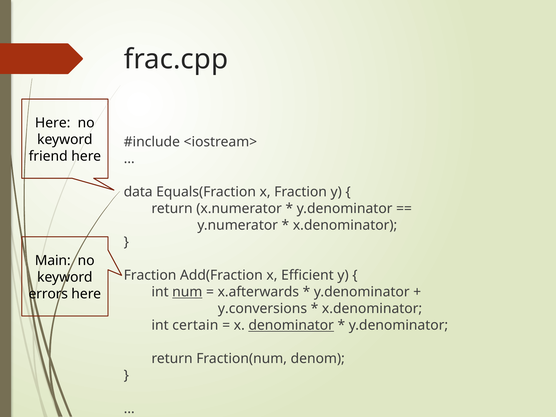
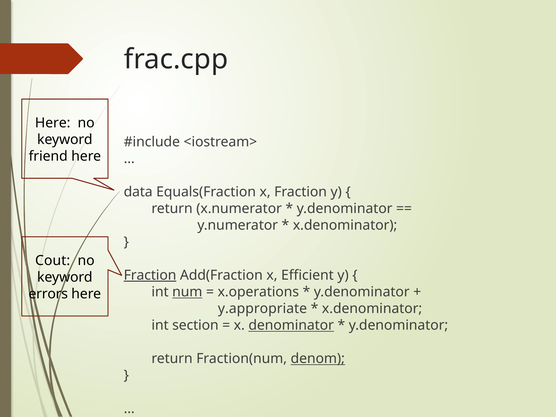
Main: Main -> Cout (53, 261)
Fraction underline: none -> present (150, 275)
x.afterwards: x.afterwards -> x.operations (258, 292)
y.conversions: y.conversions -> y.appropriate (262, 309)
certain: certain -> section (195, 325)
denom underline: none -> present (318, 359)
